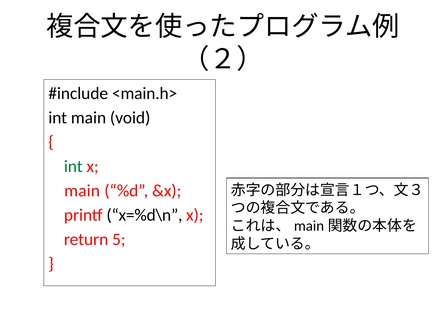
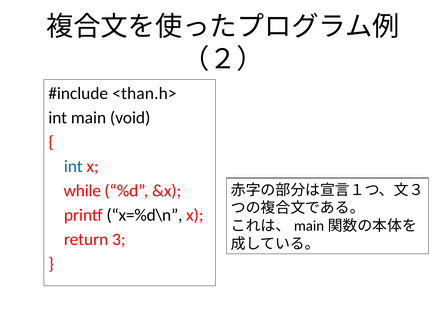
<main.h>: <main.h> -> <than.h> (144, 93)
int colour: green -> blue (73, 166)
main: main -> while (82, 190)
5: 5 -> 3 (119, 239)
